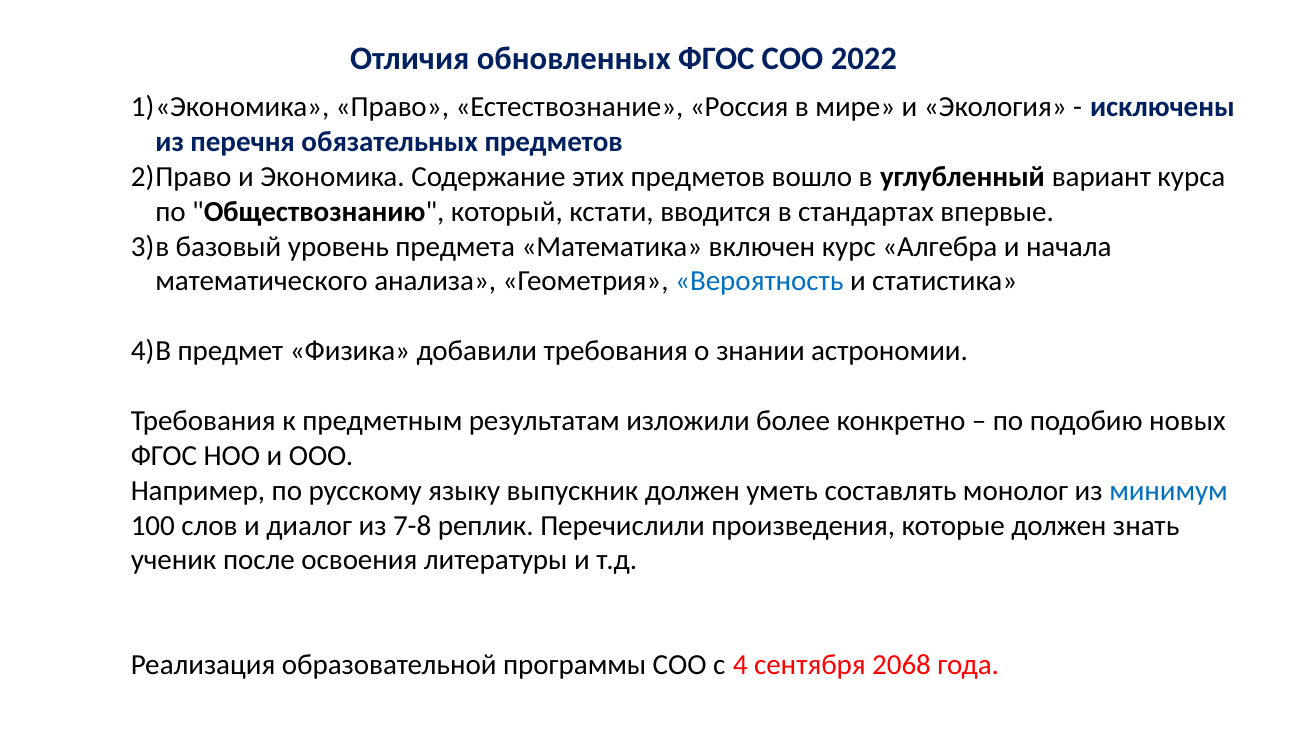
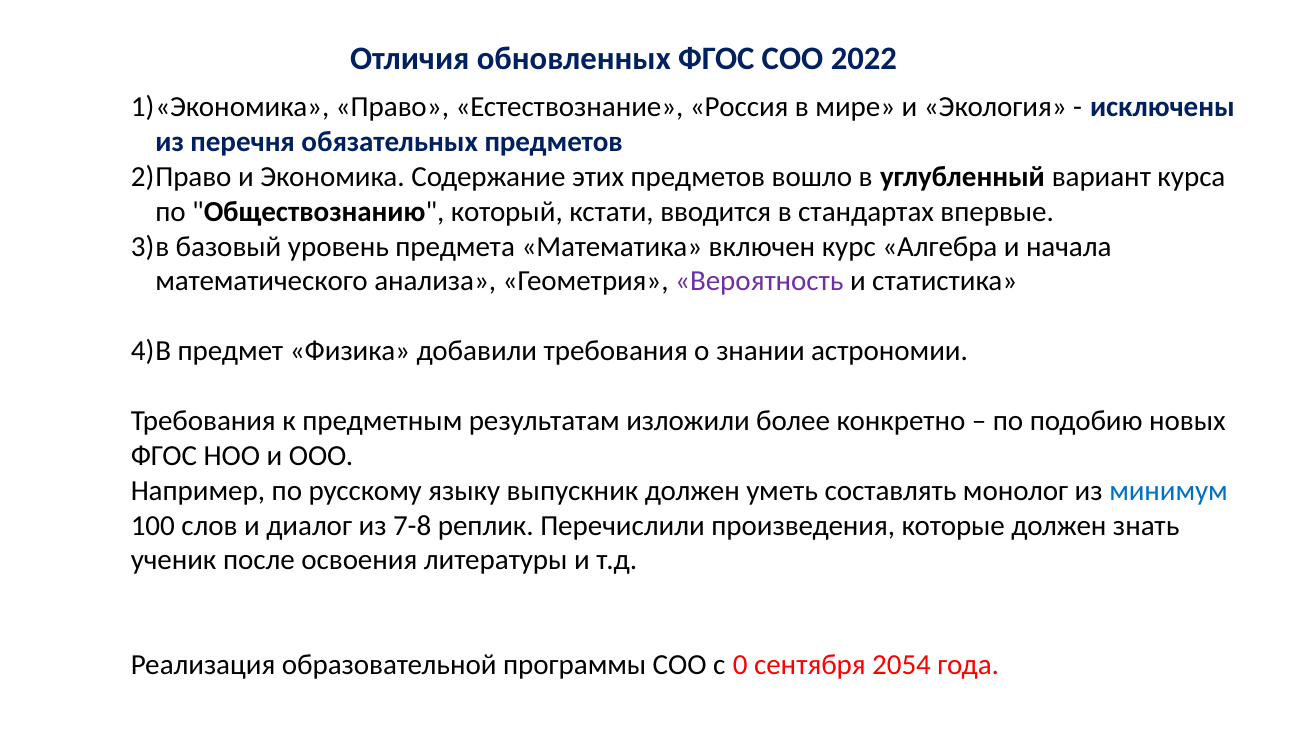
Вероятность colour: blue -> purple (759, 281)
4: 4 -> 0 (740, 665)
2068: 2068 -> 2054 (902, 665)
